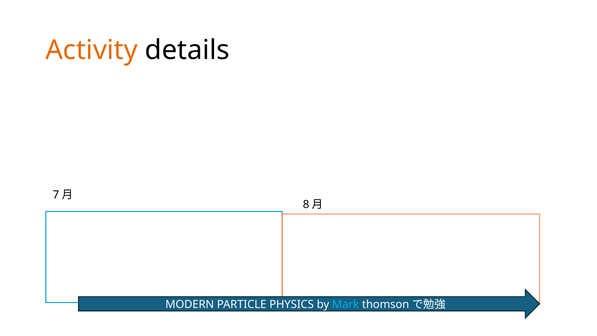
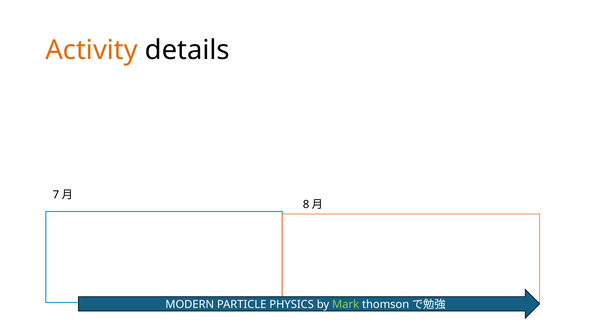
Mark colour: light blue -> light green (346, 304)
